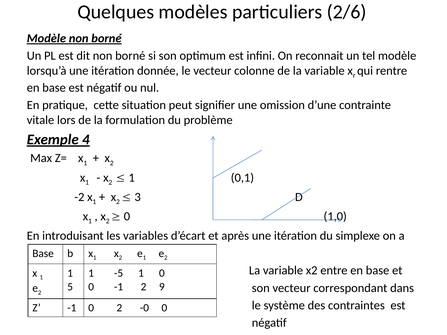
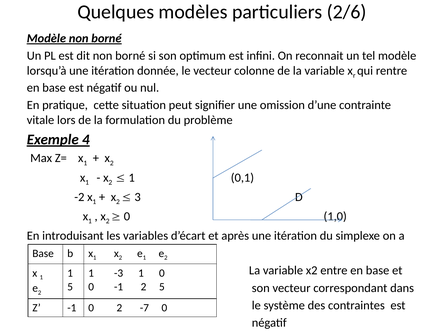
-5: -5 -> -3 (119, 273)
2 9: 9 -> 5 (162, 287)
-0: -0 -> -7 (144, 308)
